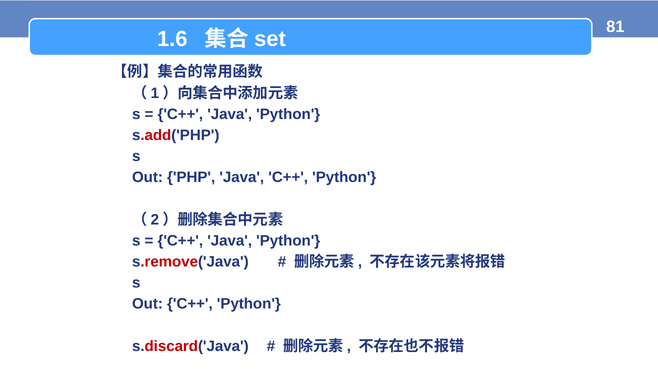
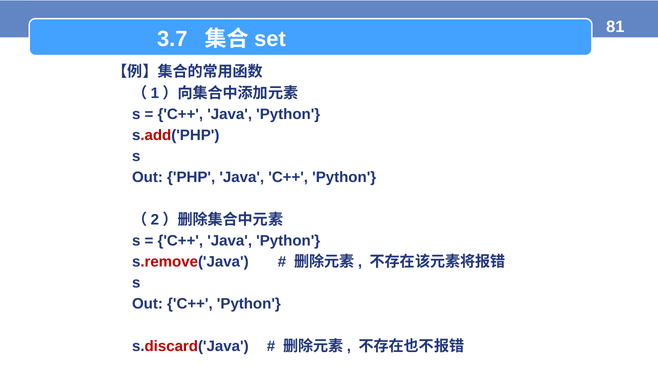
1.6: 1.6 -> 3.7 (172, 39)
